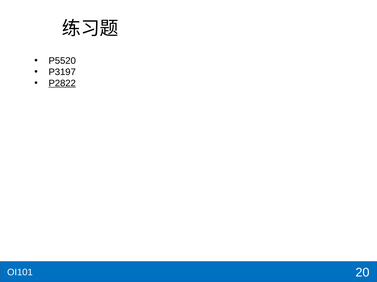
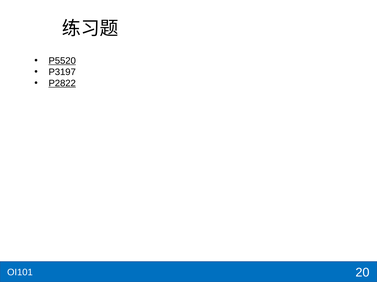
P5520 underline: none -> present (62, 61)
